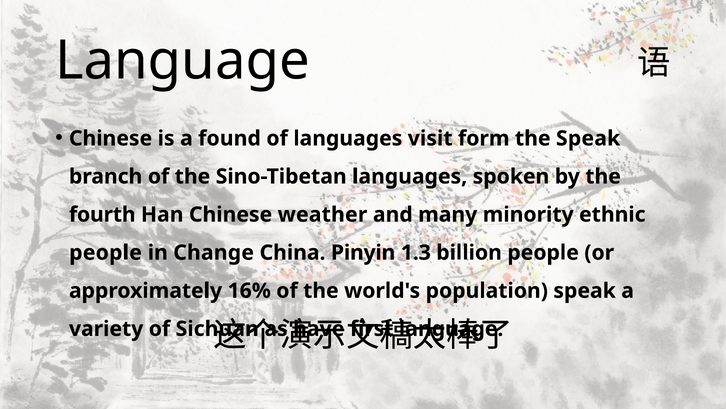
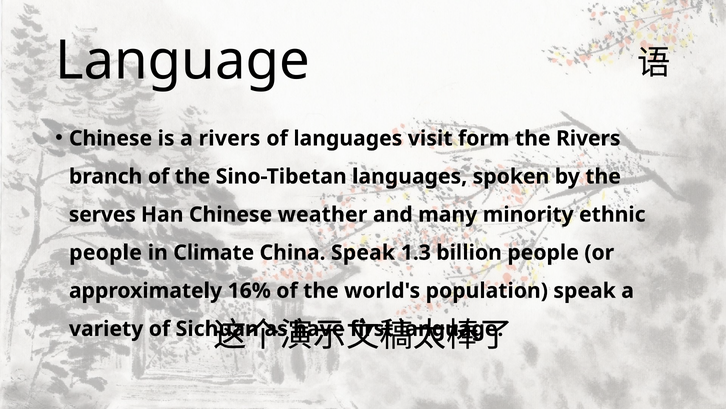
a found: found -> rivers (229, 138)
the Speak: Speak -> Rivers (588, 138)
fourth: fourth -> serves (102, 214)
Change: Change -> Climate (214, 252)
China Pinyin: Pinyin -> Speak (363, 252)
